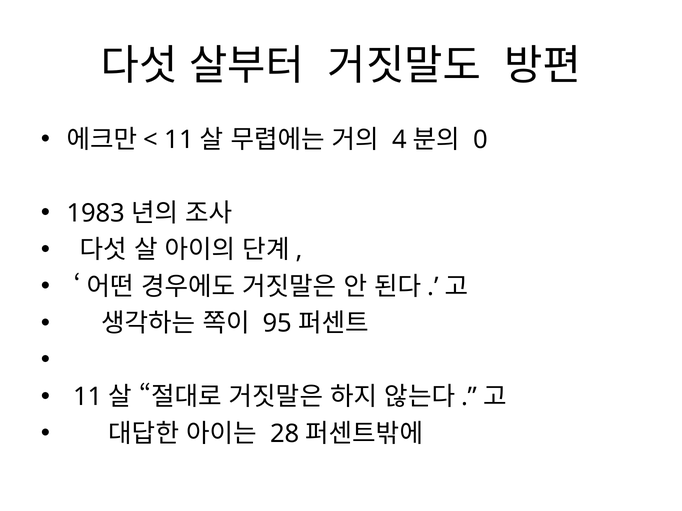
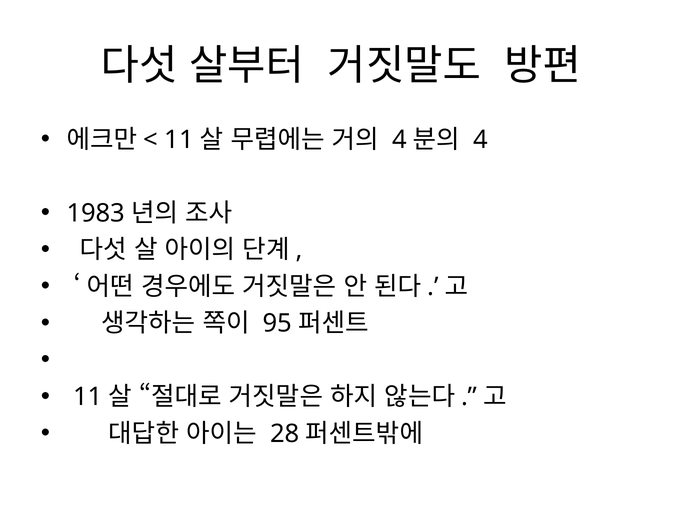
0: 0 -> 4 (480, 140)
